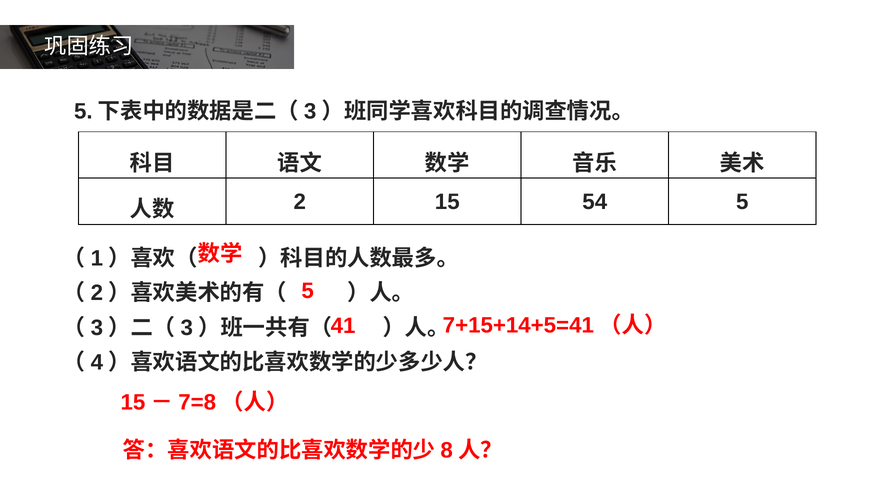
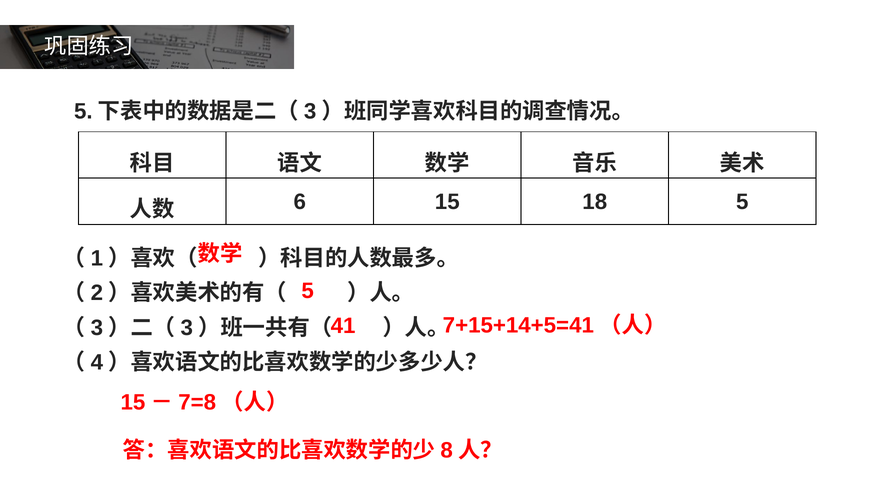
2: 2 -> 6 (300, 202)
54: 54 -> 18 (595, 202)
